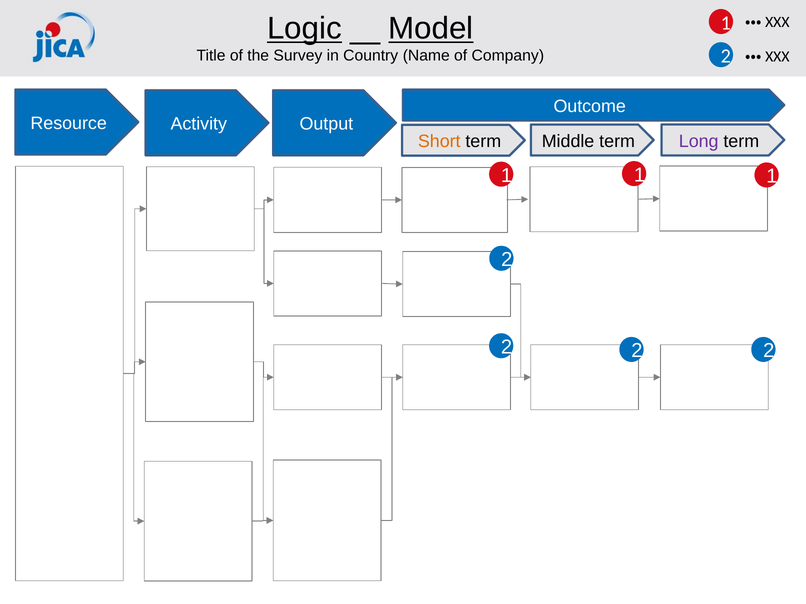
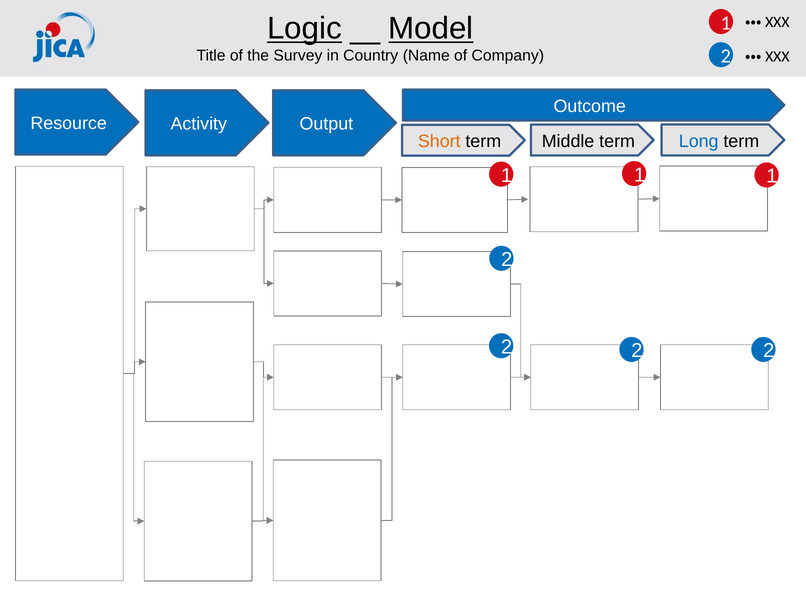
Long colour: purple -> blue (699, 141)
